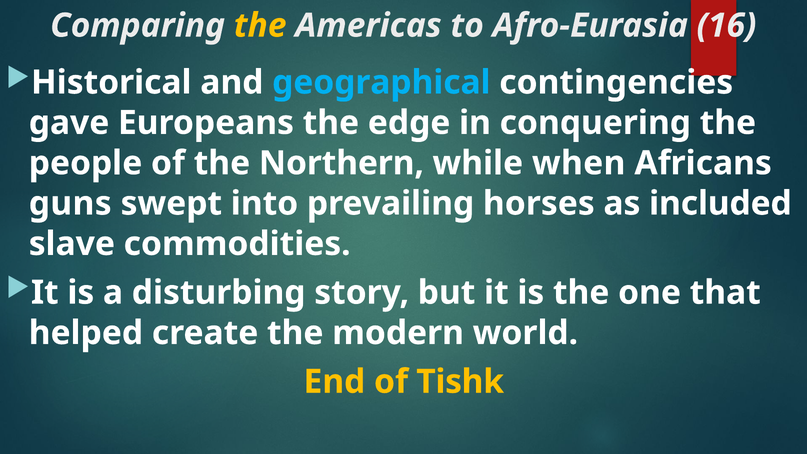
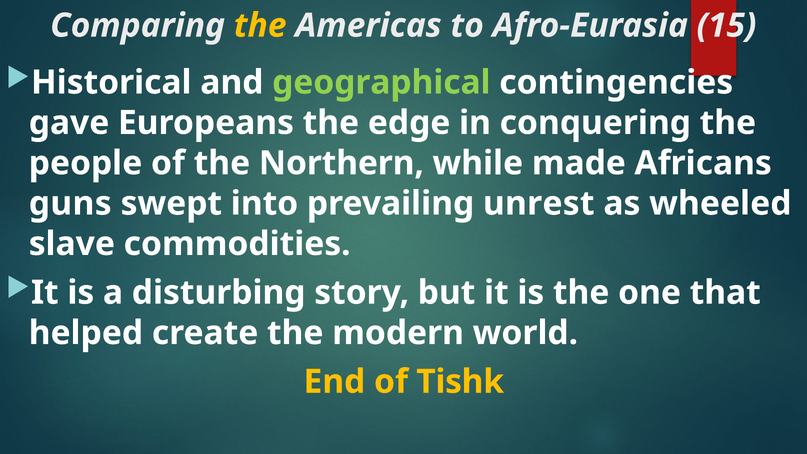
16: 16 -> 15 (727, 26)
geographical colour: light blue -> light green (381, 82)
when: when -> made (579, 163)
horses: horses -> unrest (539, 203)
included: included -> wheeled (720, 203)
